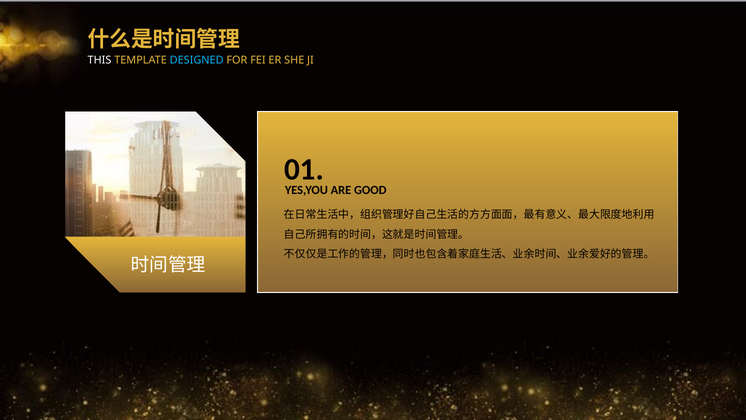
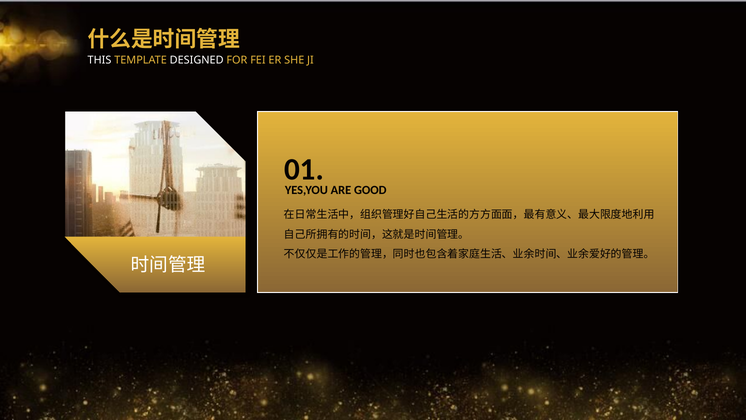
DESIGNED colour: light blue -> white (197, 60)
